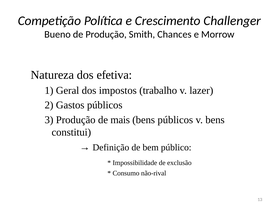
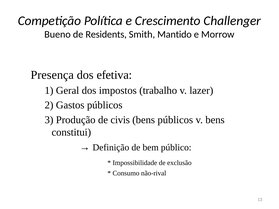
de Produção: Produção -> Residents (106, 34)
Chances: Chances -> Mantido (174, 34)
Natureza: Natureza -> Presença (52, 75)
mais: mais -> civis (120, 120)
